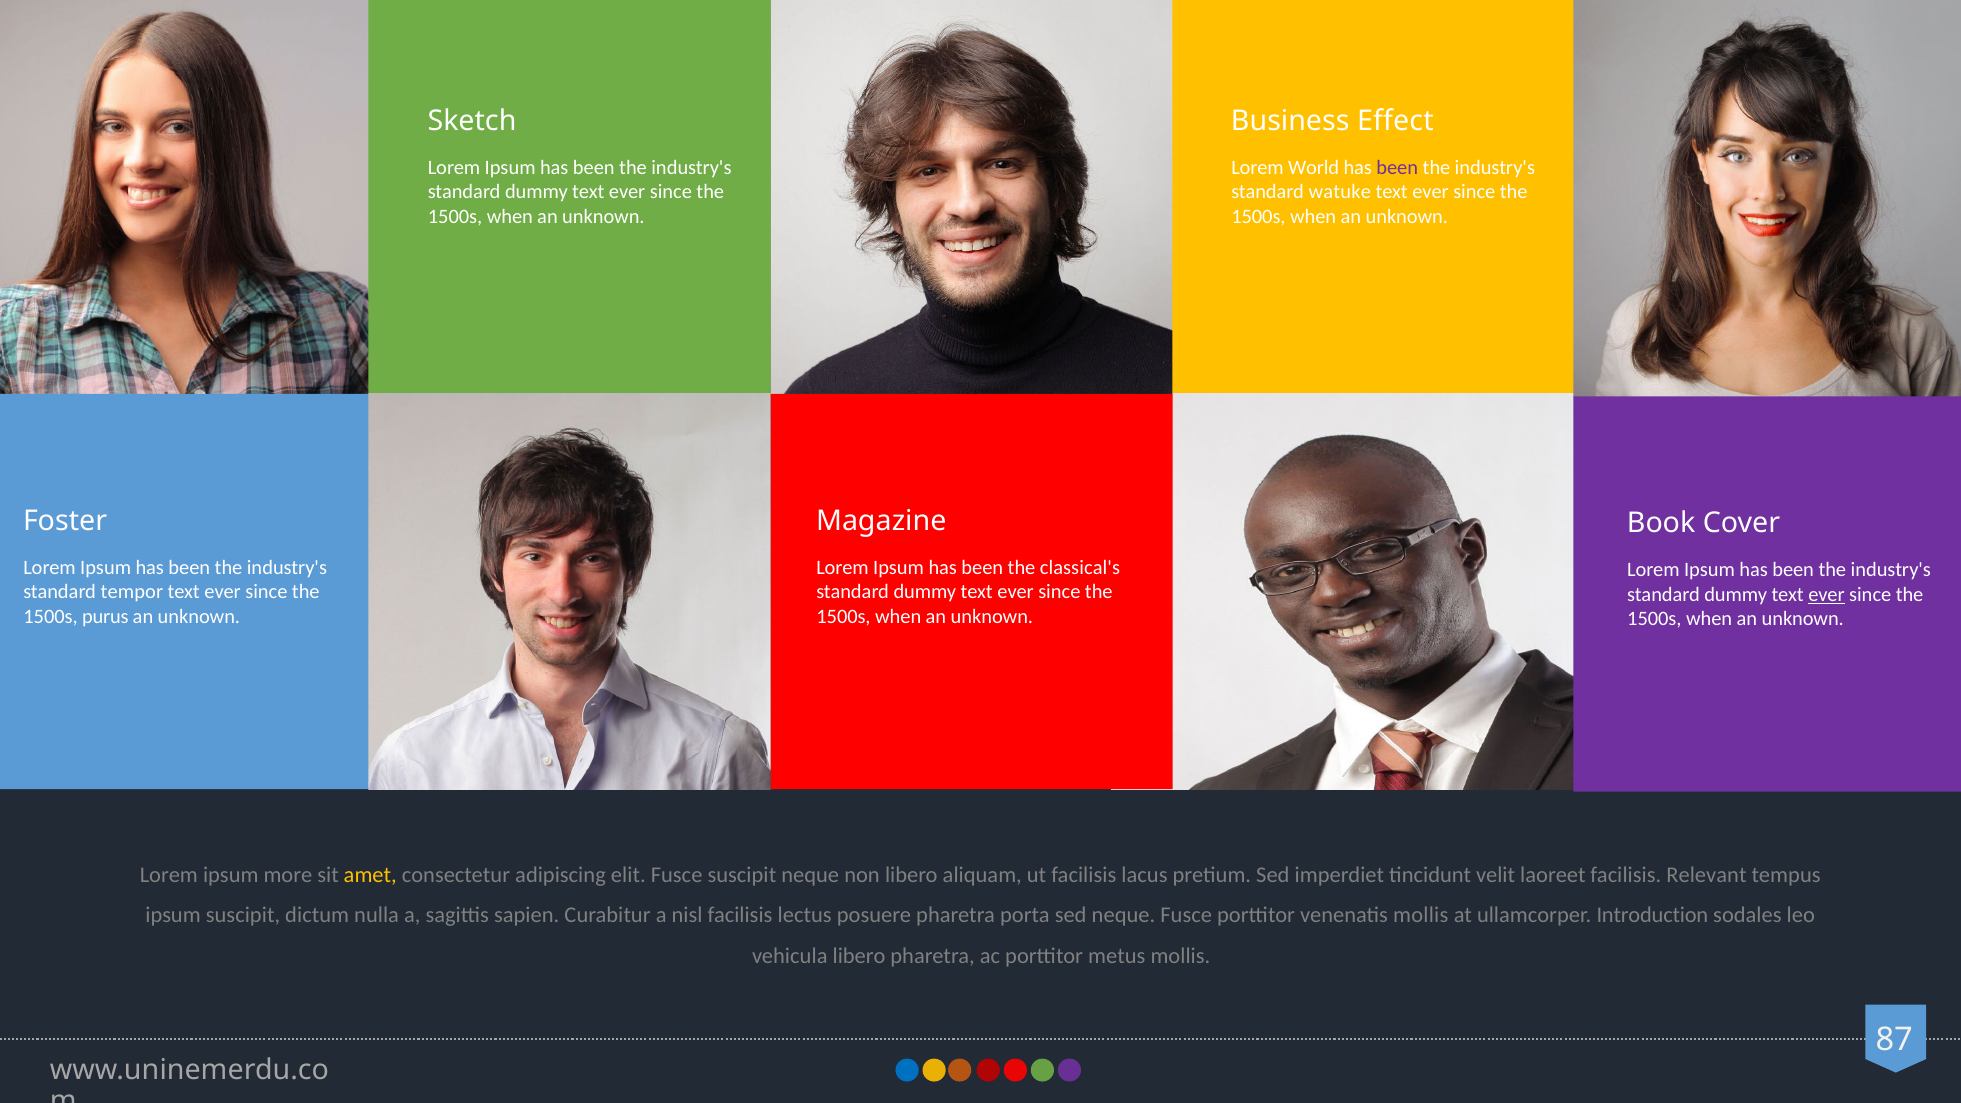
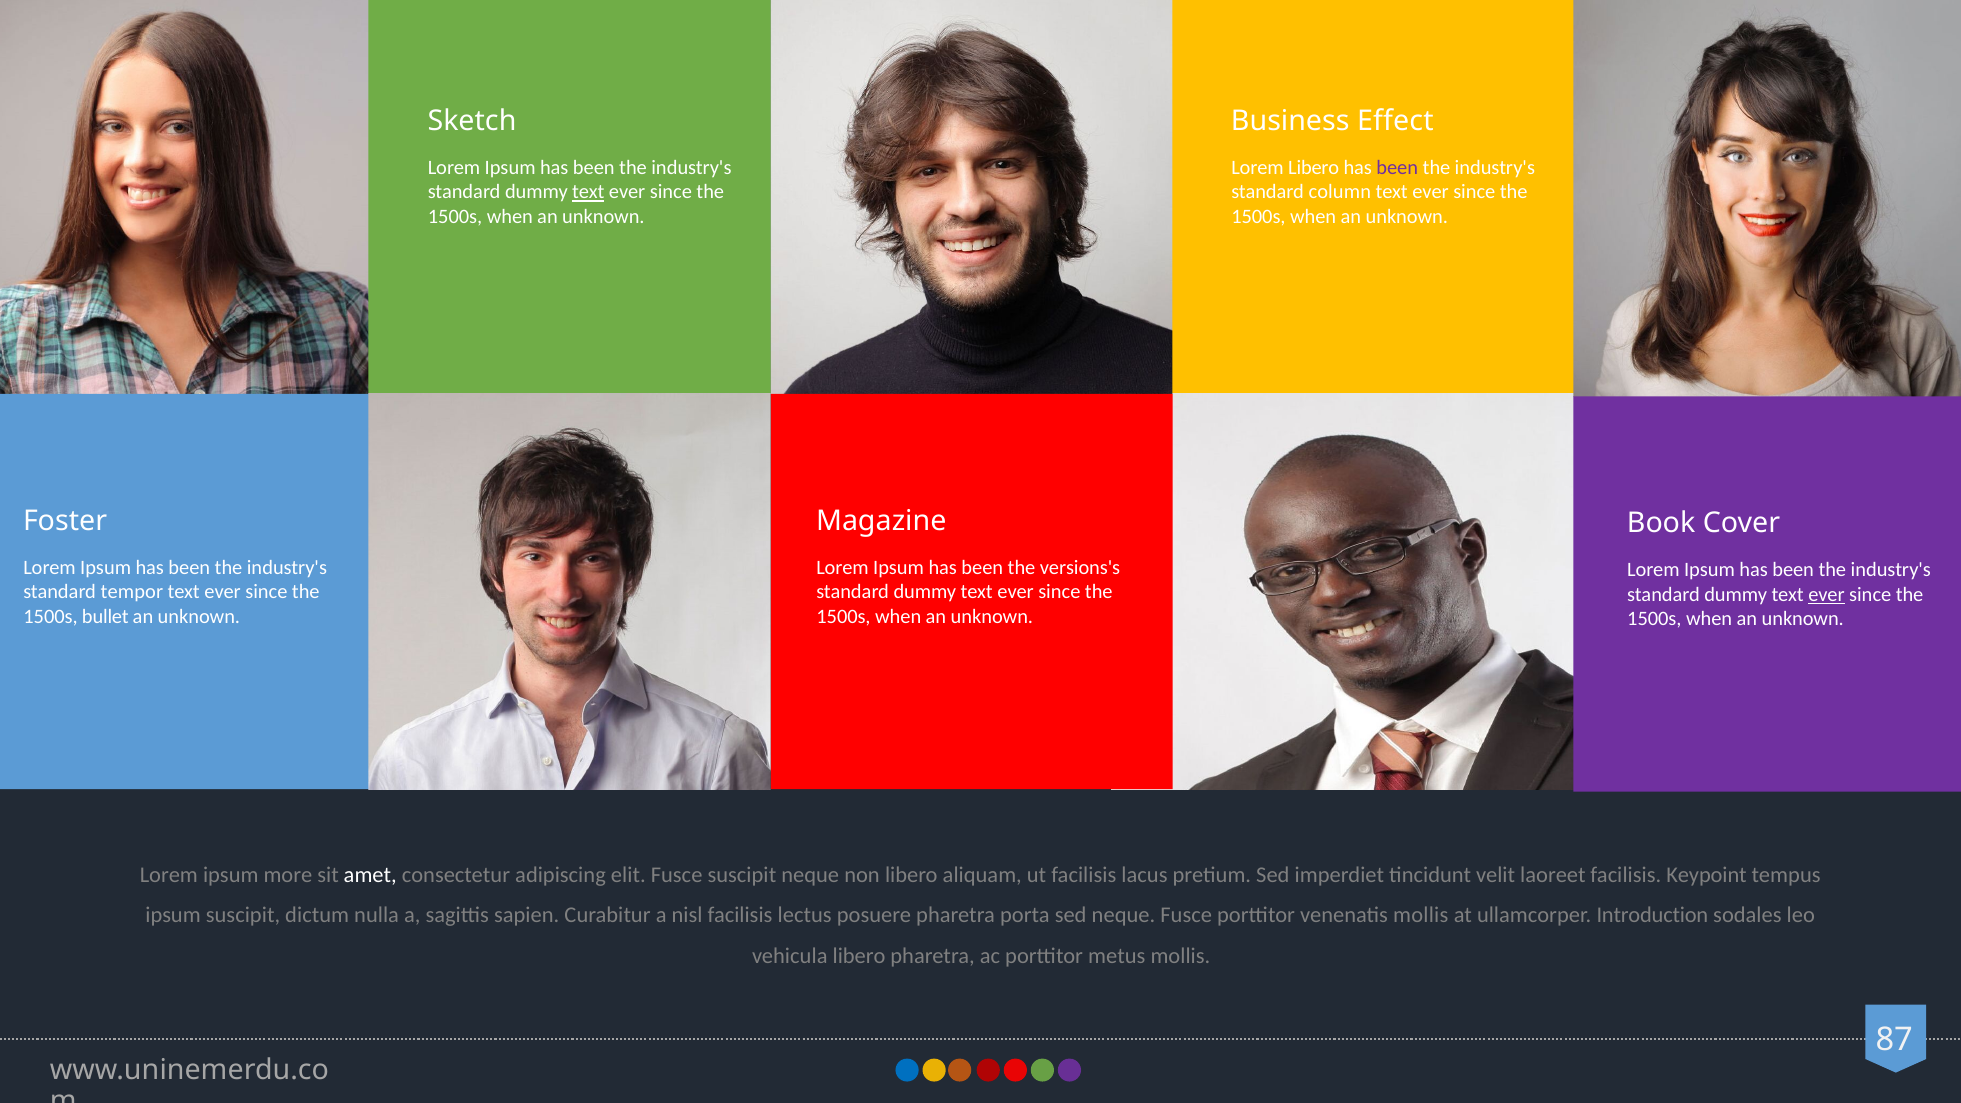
Lorem World: World -> Libero (1314, 168)
text underline: none -> present (588, 192)
watuke: watuke -> column (1340, 192)
classical's: classical's -> versions's (1080, 567)
purus: purus -> bullet (105, 617)
amet colour: yellow -> white (370, 875)
Relevant: Relevant -> Keypoint (1707, 875)
